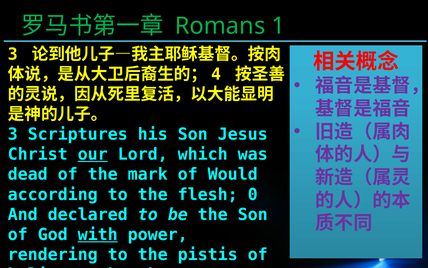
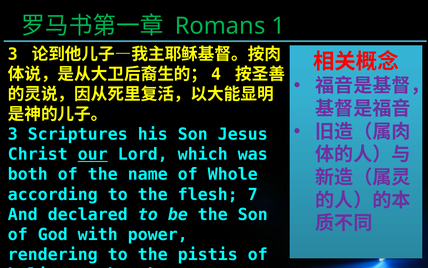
dead: dead -> both (28, 174)
mark: mark -> name (148, 174)
Would: Would -> Whole (233, 174)
0: 0 -> 7 (253, 194)
with underline: present -> none (98, 234)
